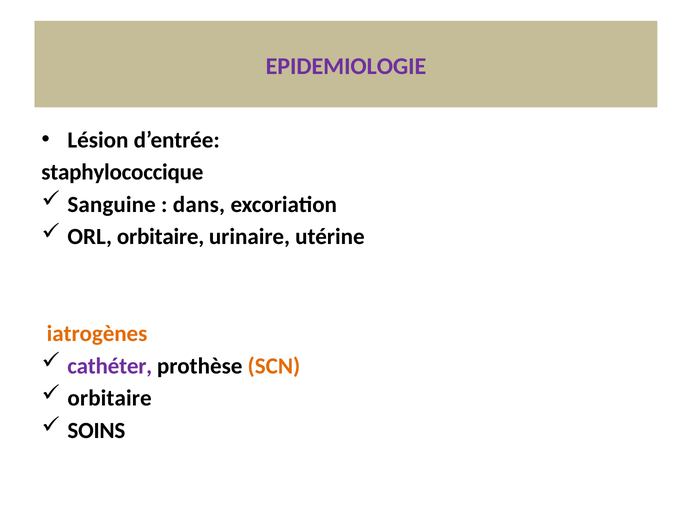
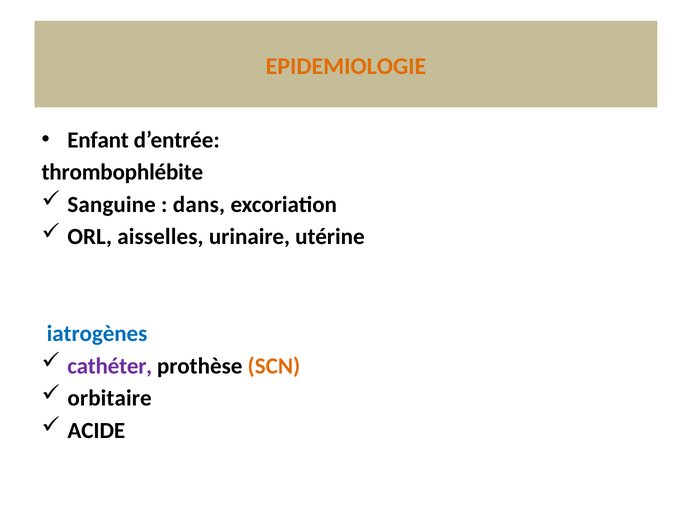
EPIDEMIOLOGIE colour: purple -> orange (346, 66)
Lésion: Lésion -> Enfant (98, 140)
staphylococcique: staphylococcique -> thrombophlébite (122, 172)
ORL orbitaire: orbitaire -> aisselles (160, 237)
iatrogènes colour: orange -> blue (97, 334)
SOINS: SOINS -> ACIDE (96, 431)
